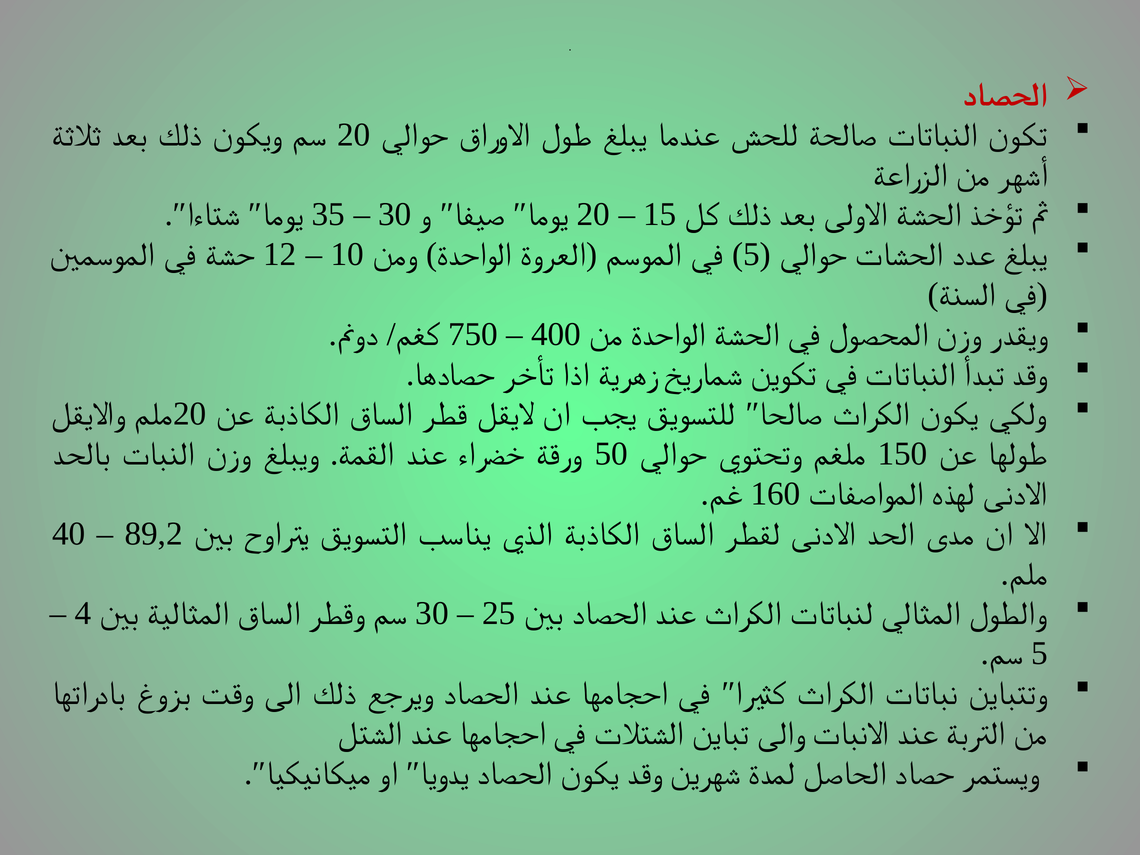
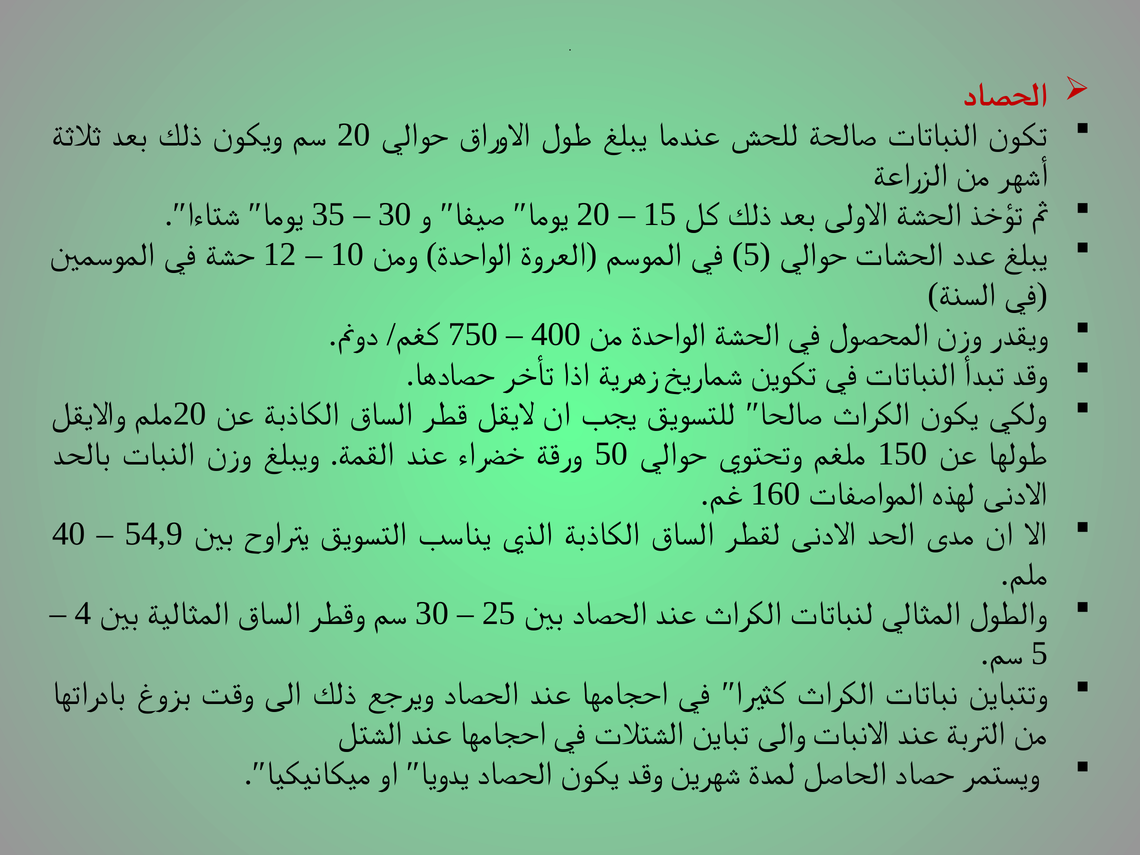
89,2: 89,2 -> 54,9 (154, 534)
